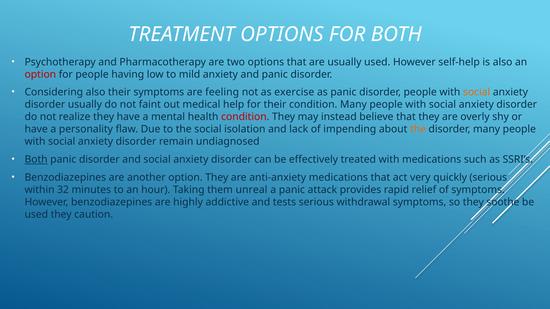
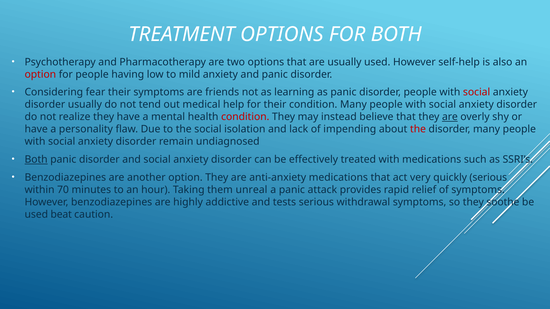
Considering also: also -> fear (96, 92)
feeling: feeling -> friends (222, 92)
exercise: exercise -> learning (294, 92)
social colour: orange -> red (477, 92)
faint: faint -> tend (150, 105)
are underline: none -> present (450, 117)
the colour: orange -> red (418, 129)
32: 32 -> 70 (63, 190)
used they: they -> beat (61, 215)
